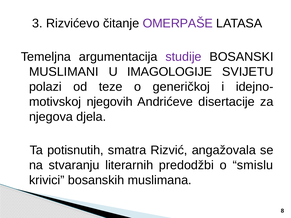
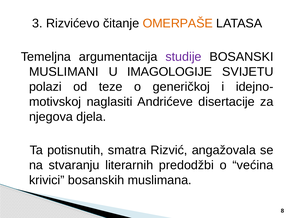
OMERPAŠE colour: purple -> orange (178, 23)
njegovih: njegovih -> naglasiti (110, 102)
smislu: smislu -> većina (253, 165)
